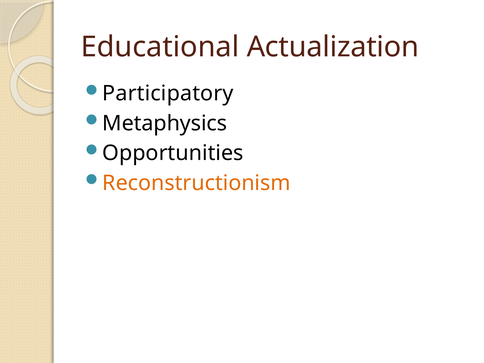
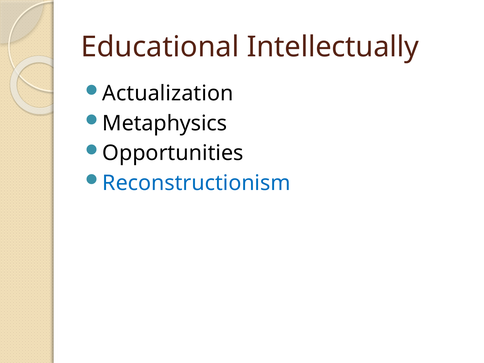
Actualization: Actualization -> Intellectually (333, 47)
Participatory: Participatory -> Actualization (168, 93)
Reconstructionism colour: orange -> blue (196, 183)
